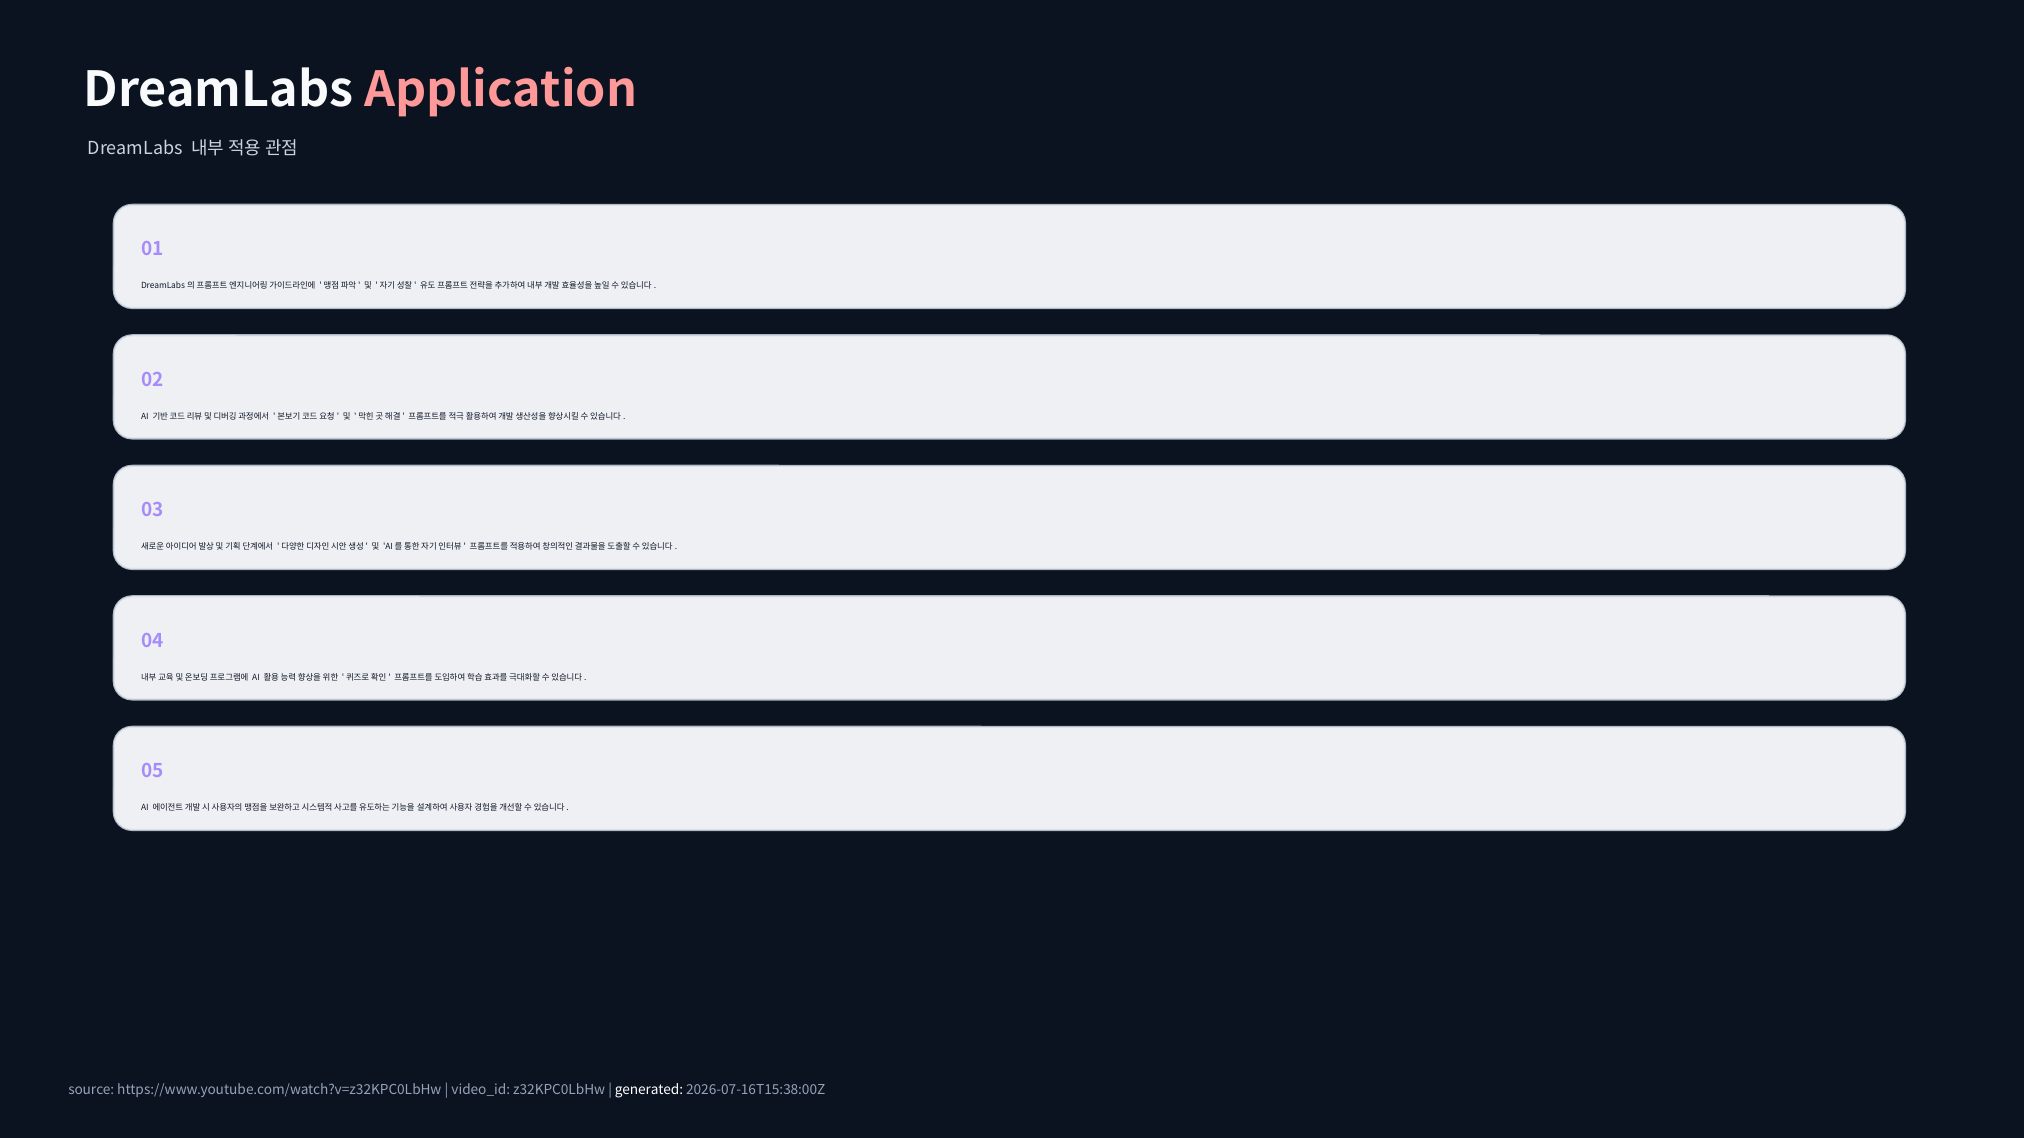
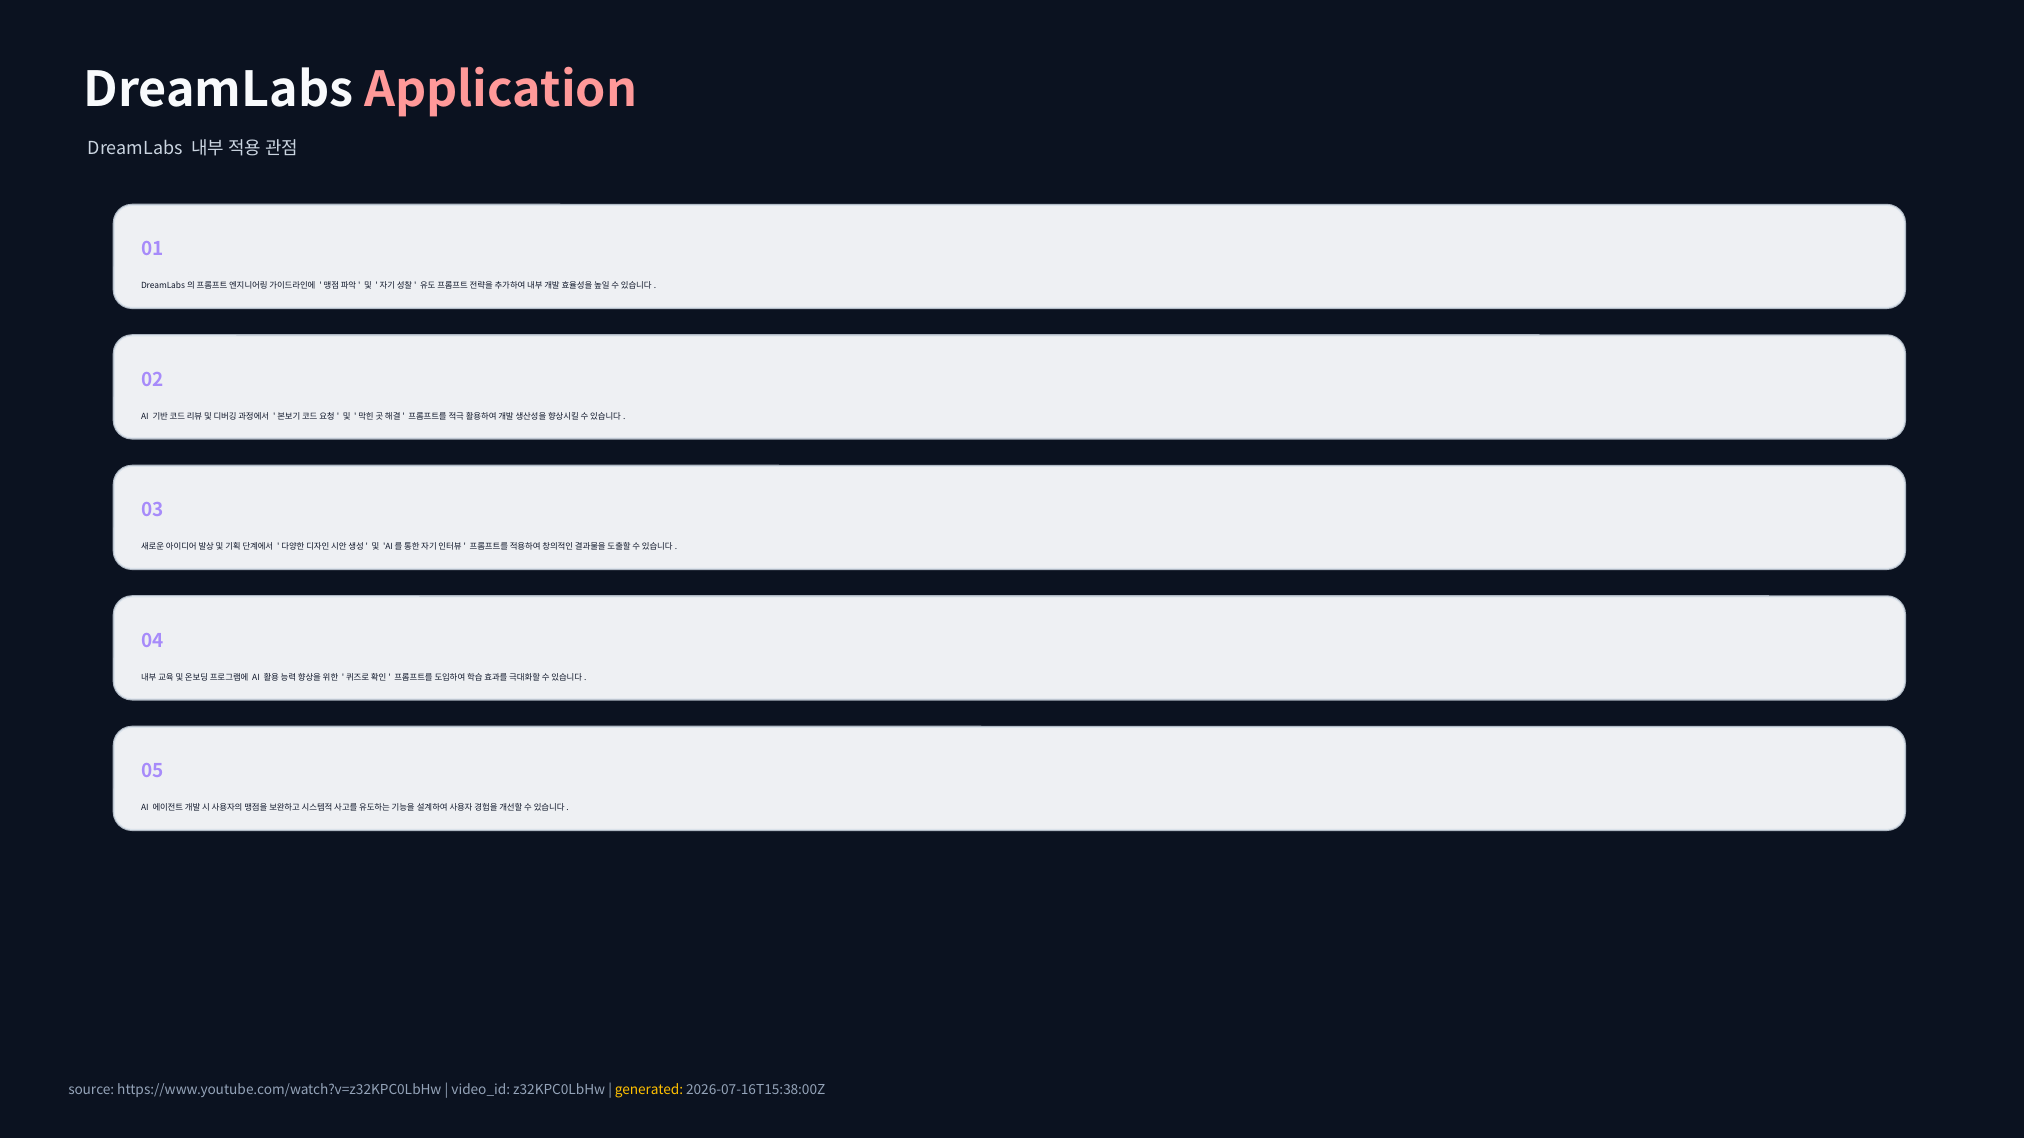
generated colour: white -> yellow (649, 1090)
